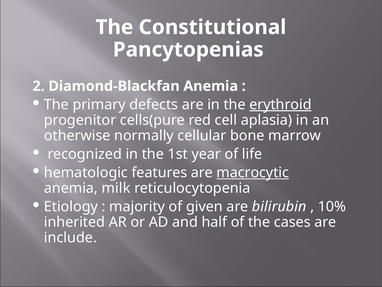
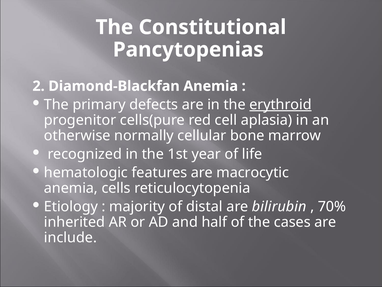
macrocytic underline: present -> none (253, 172)
milk: milk -> cells (116, 188)
given: given -> distal (204, 206)
10%: 10% -> 70% (332, 206)
